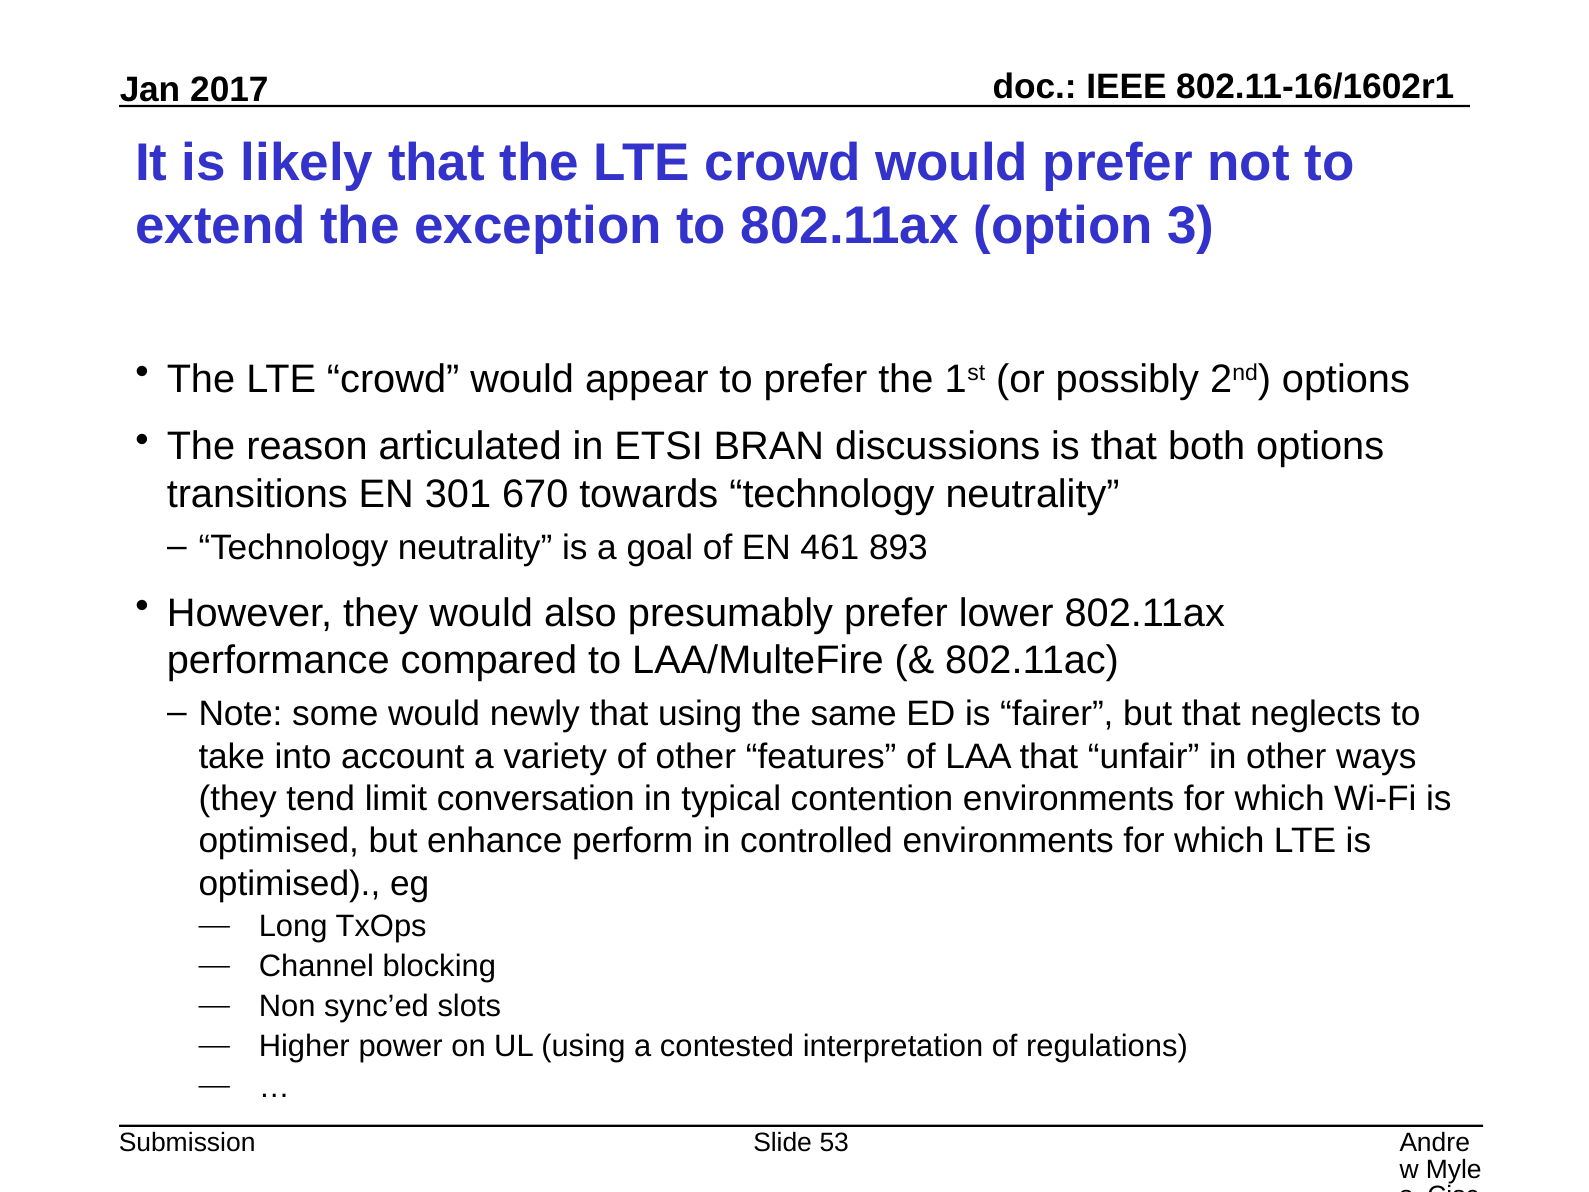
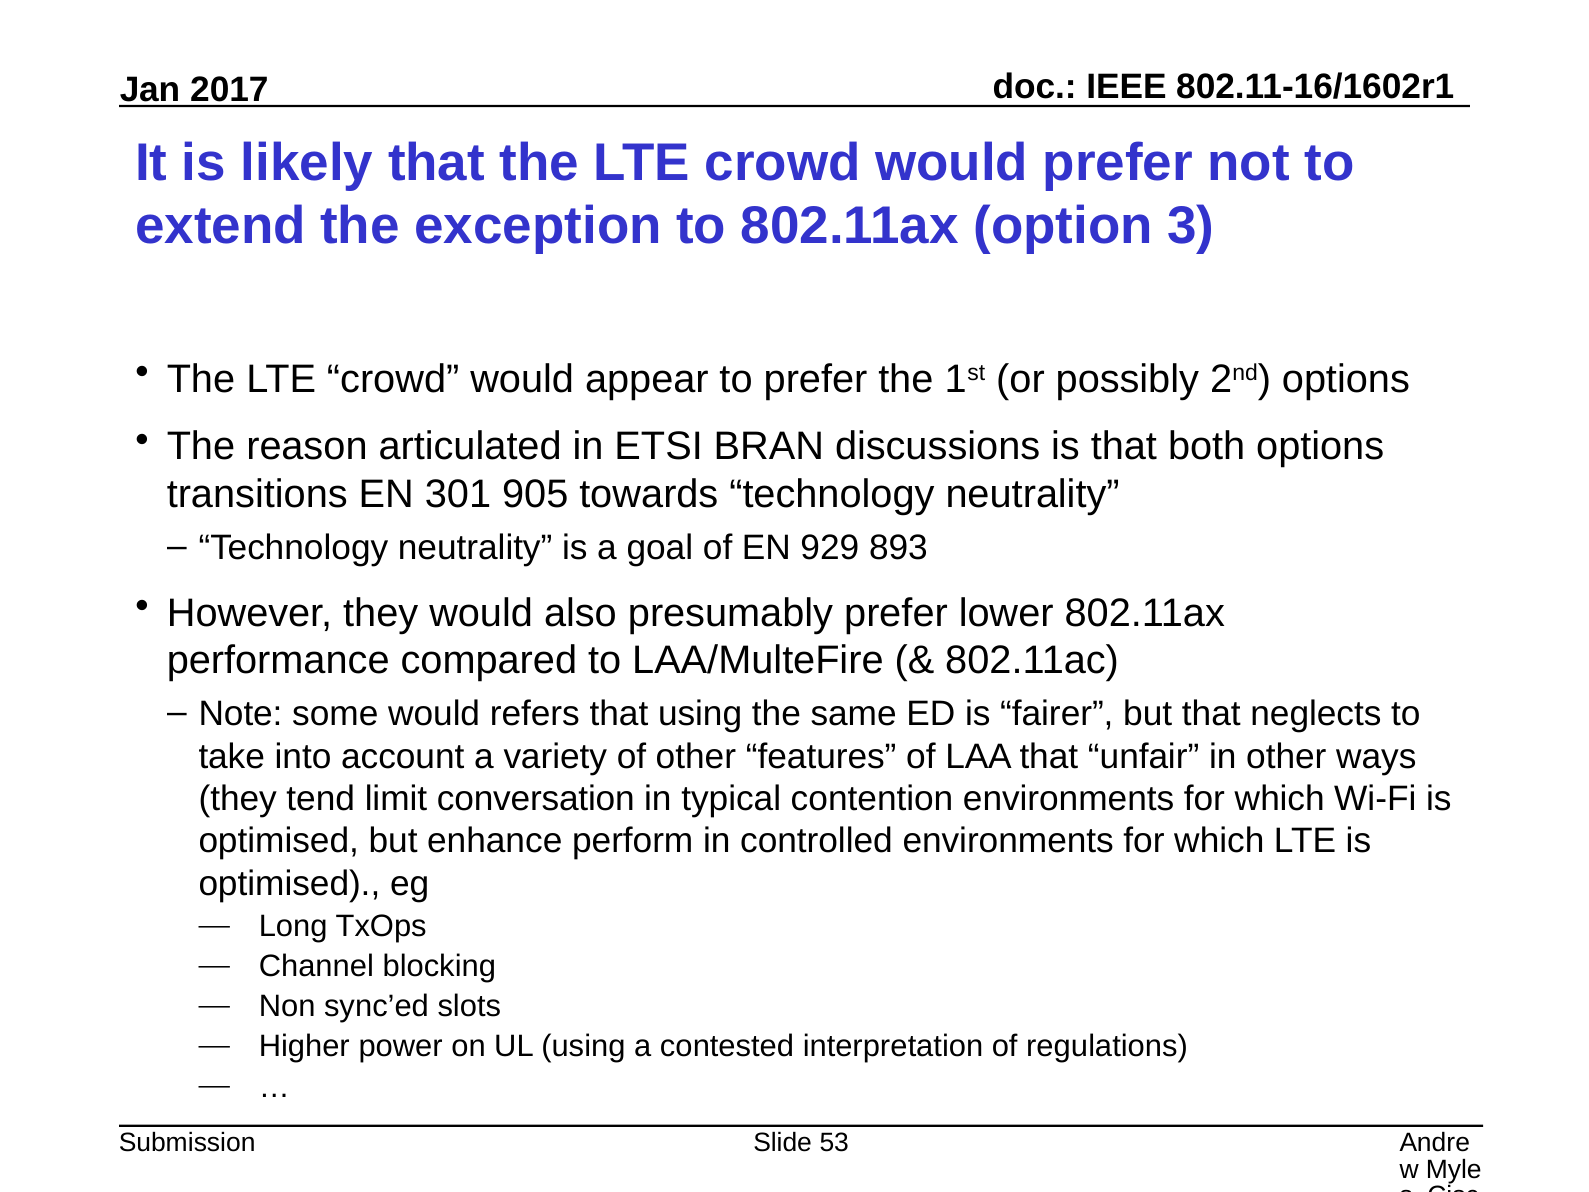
670: 670 -> 905 (535, 494)
461: 461 -> 929 (830, 548)
newly: newly -> refers (535, 714)
